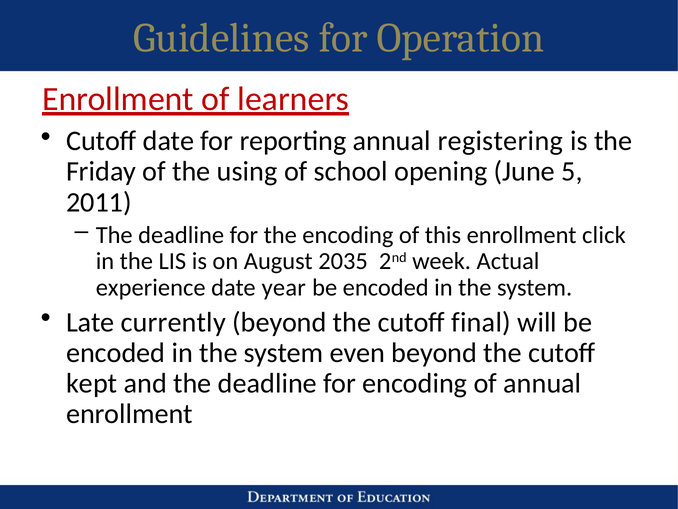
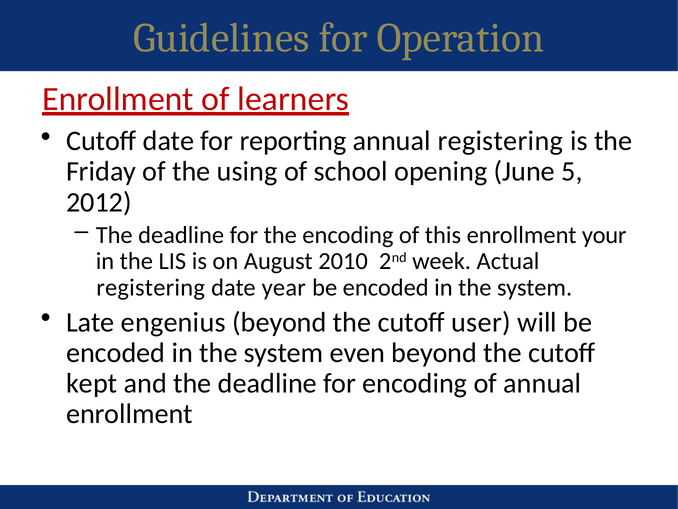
2011: 2011 -> 2012 (99, 202)
click: click -> your (604, 235)
2035: 2035 -> 2010 (343, 261)
experience: experience -> registering (151, 288)
currently: currently -> engenius (173, 322)
final: final -> user (481, 322)
